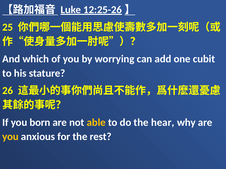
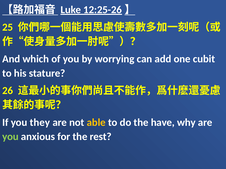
born: born -> they (40, 123)
hear: hear -> have (163, 123)
you colour: yellow -> light green (10, 137)
